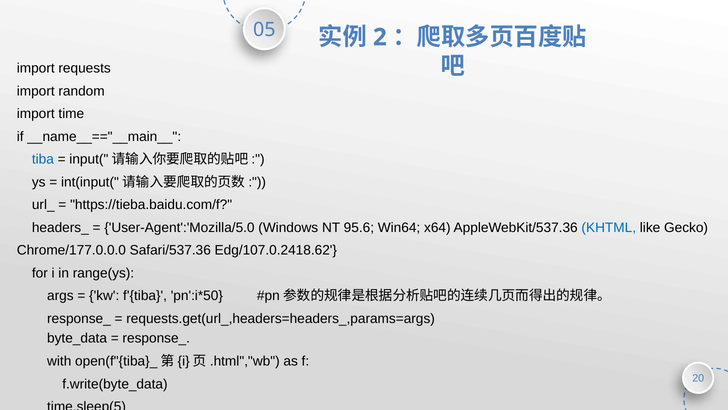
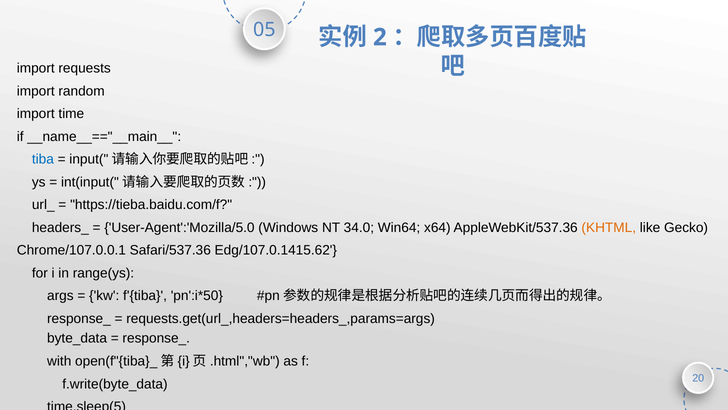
95.6: 95.6 -> 34.0 (359, 227)
KHTML colour: blue -> orange (609, 227)
Chrome/177.0.0.0: Chrome/177.0.0.0 -> Chrome/107.0.0.1 (71, 250)
Edg/107.0.2418.62: Edg/107.0.2418.62 -> Edg/107.0.1415.62 (276, 250)
